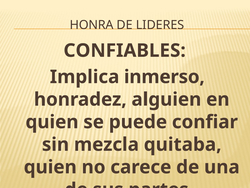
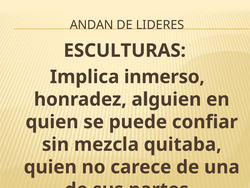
HONRA: HONRA -> ANDAN (92, 25)
CONFIABLES: CONFIABLES -> ESCULTURAS (125, 50)
